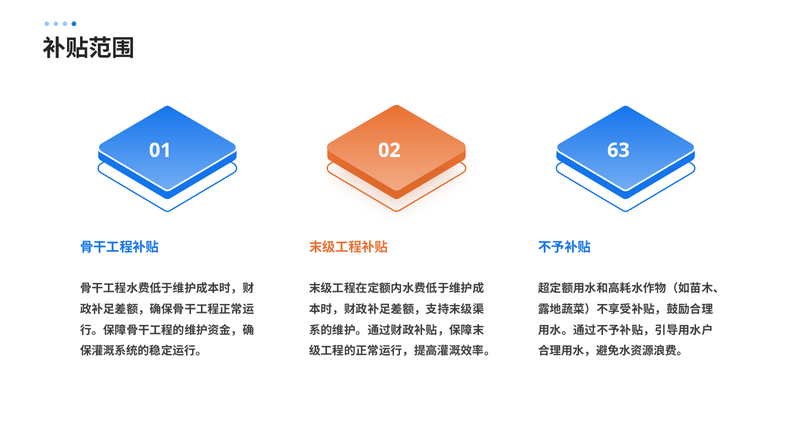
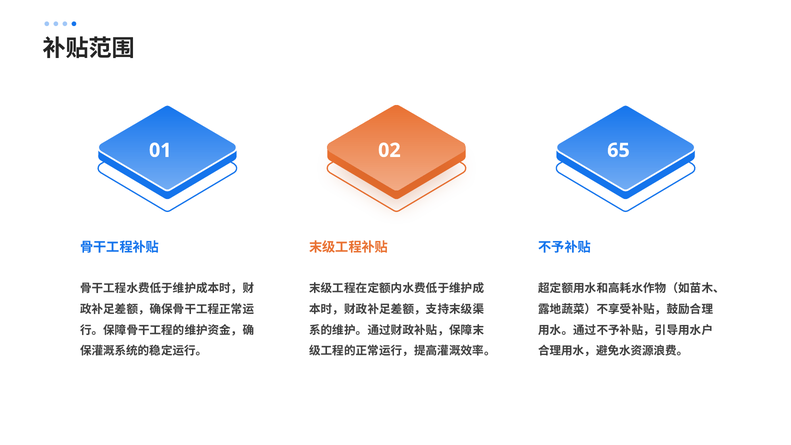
63: 63 -> 65 (618, 150)
